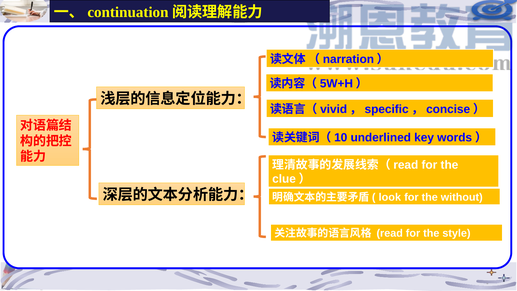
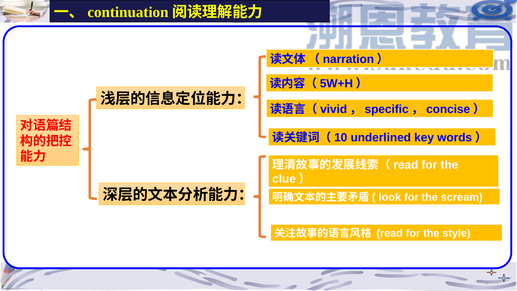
without: without -> scream (462, 197)
